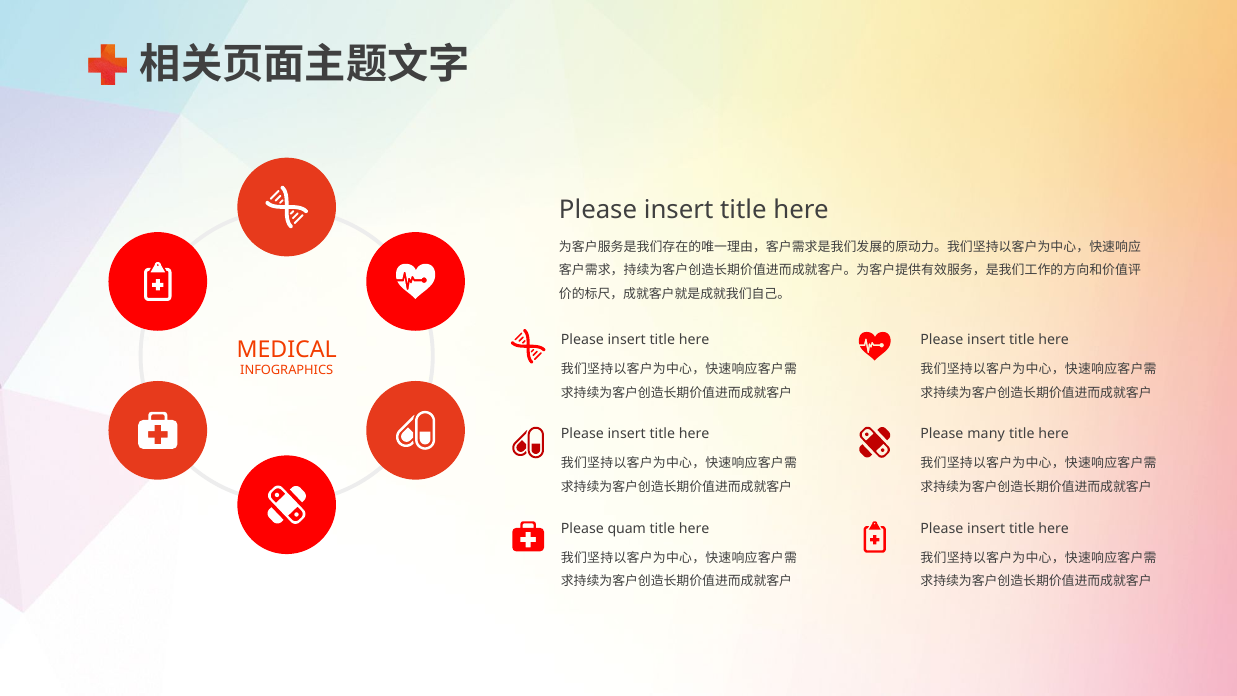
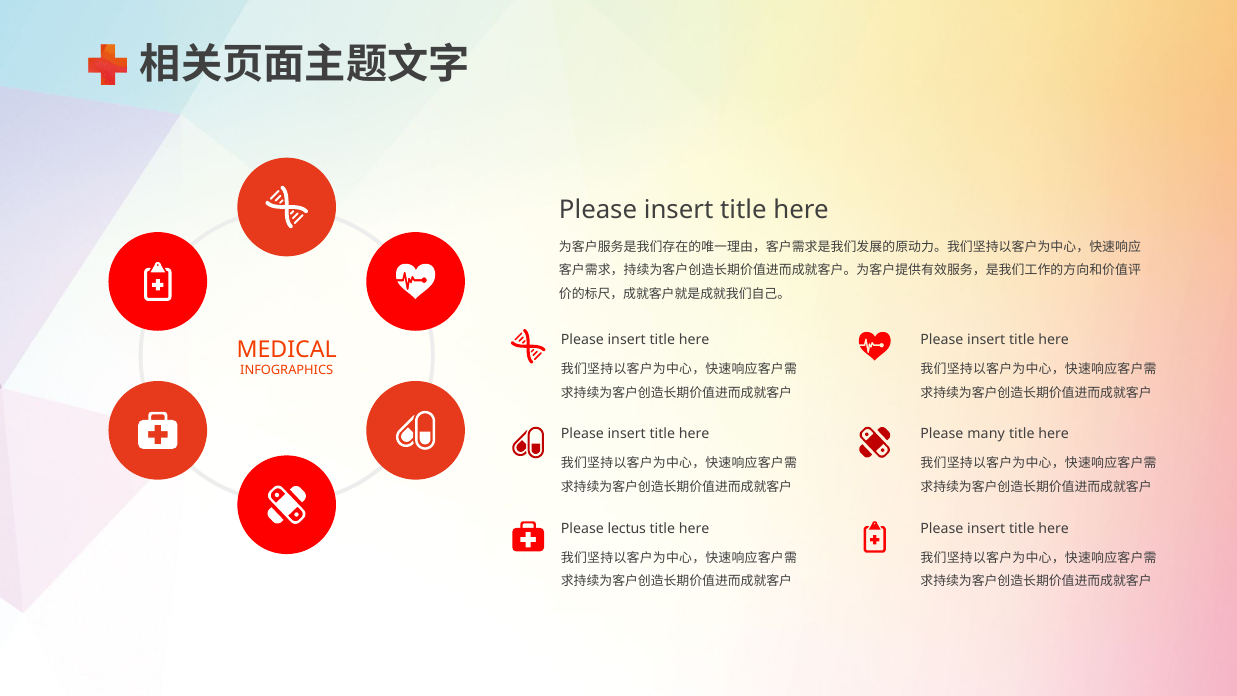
quam: quam -> lectus (627, 528)
